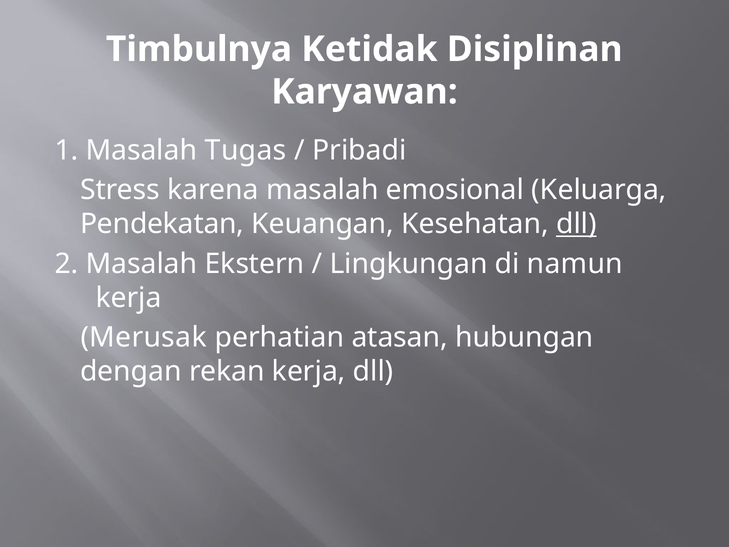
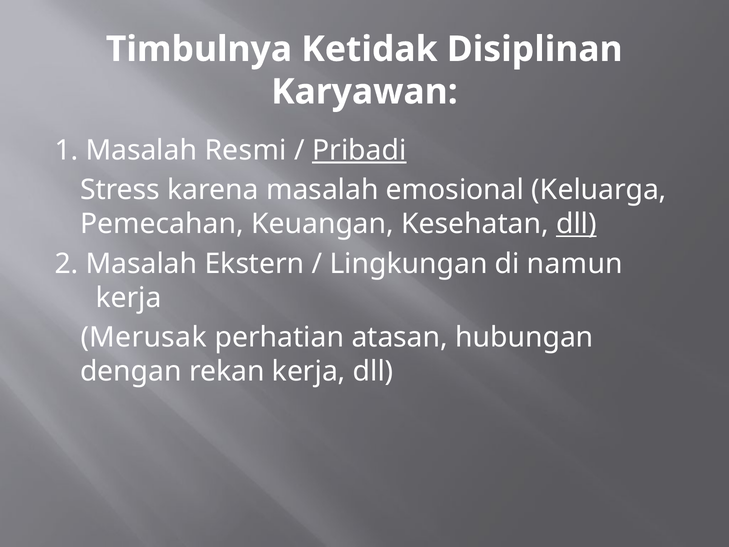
Tugas: Tugas -> Resmi (246, 150)
Pribadi underline: none -> present (359, 150)
Pendekatan: Pendekatan -> Pemecahan (162, 224)
